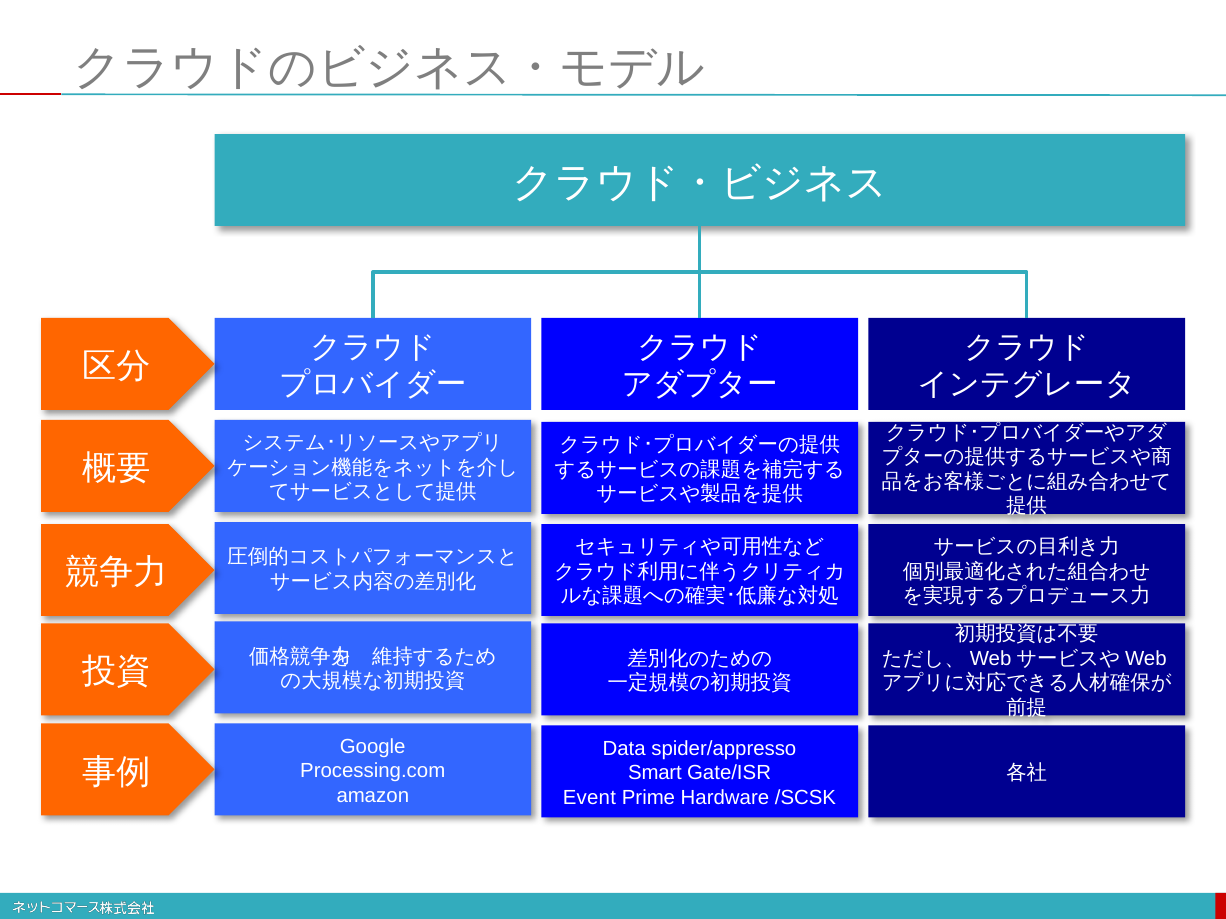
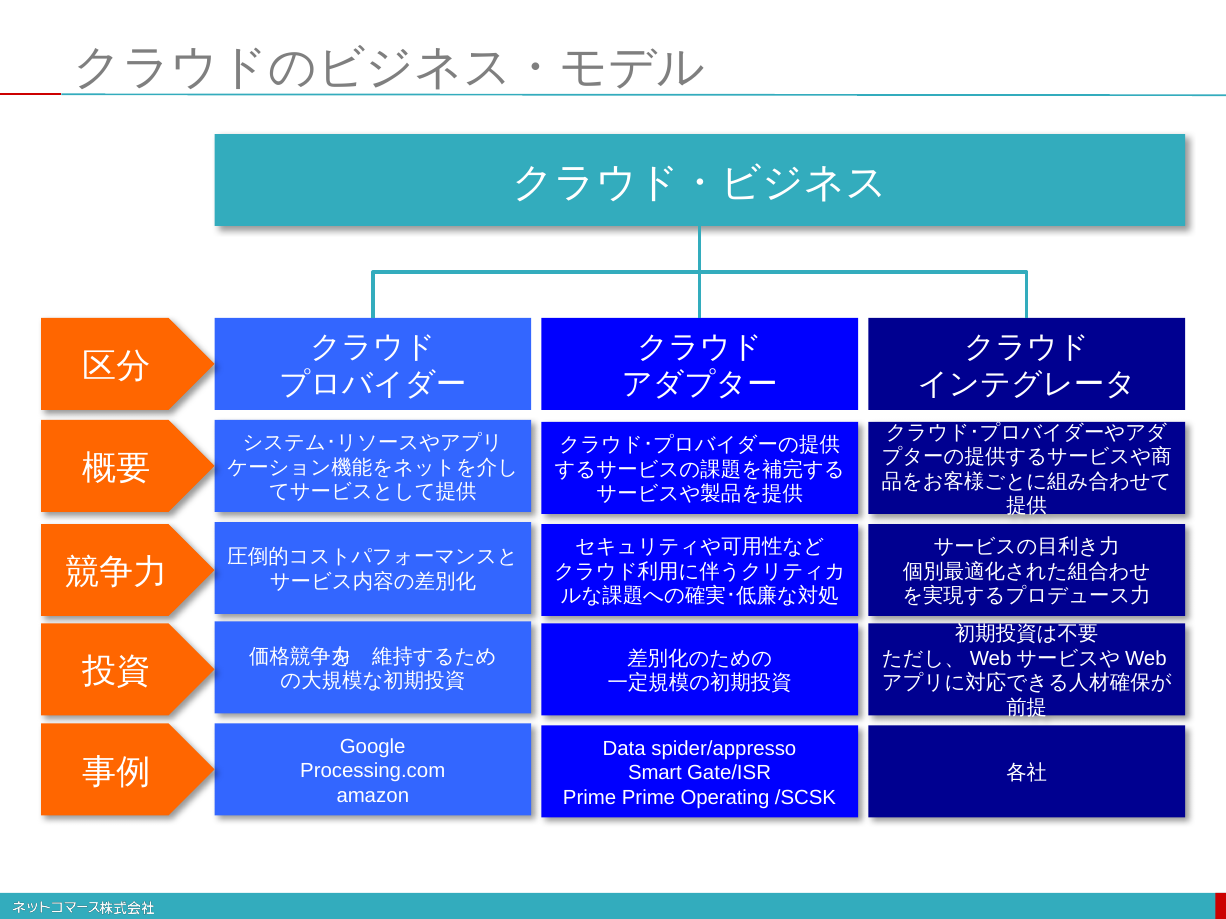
Event: Event -> Prime (590, 798)
Hardware: Hardware -> Operating (725, 798)
